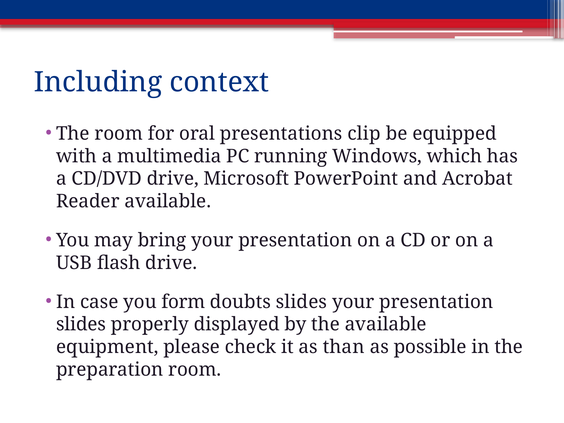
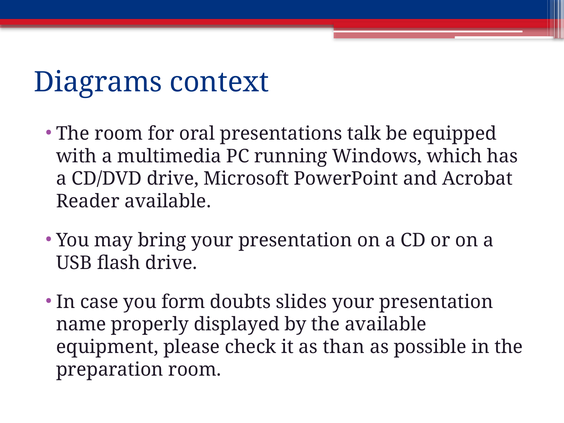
Including: Including -> Diagrams (98, 82)
clip: clip -> talk (364, 134)
slides: slides -> name (81, 324)
